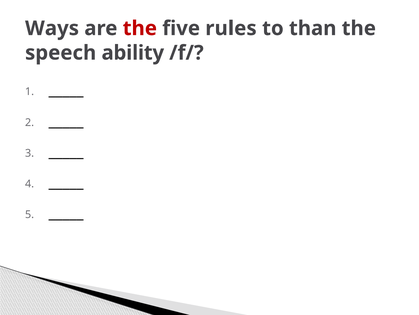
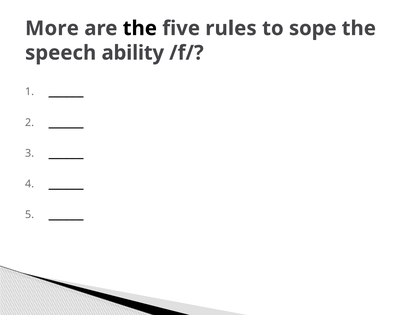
Ways: Ways -> More (52, 28)
the colour: red -> black (140, 28)
than: than -> sope (313, 28)
